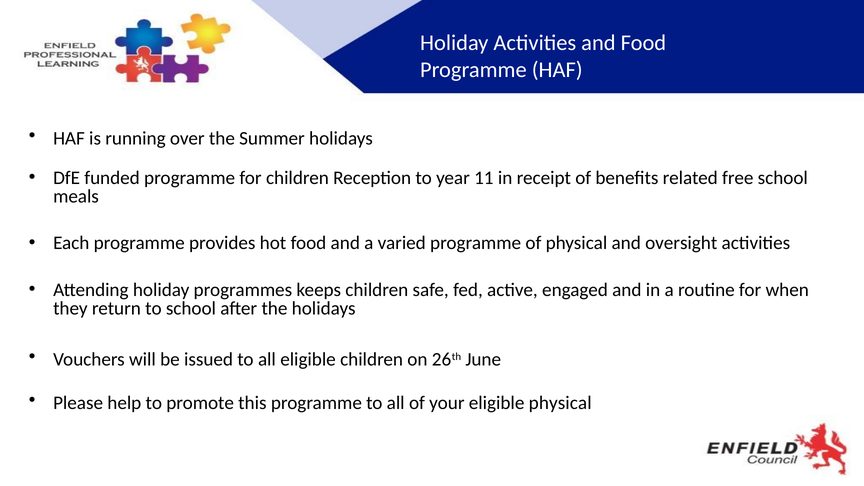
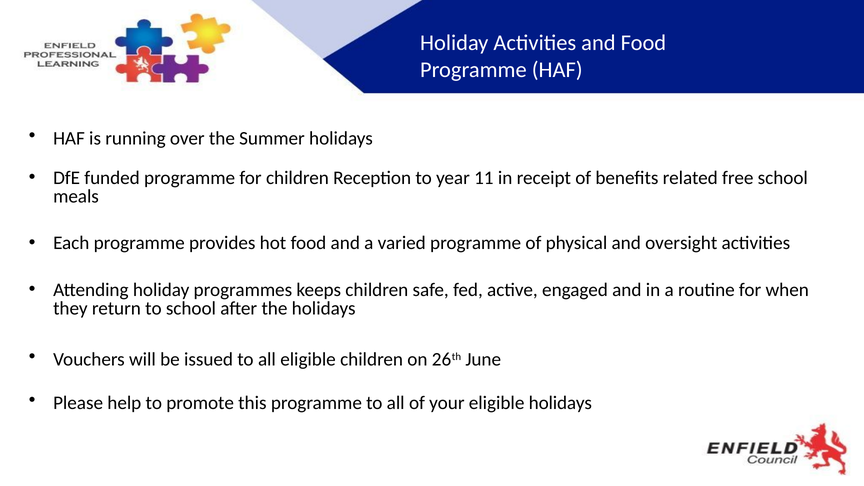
eligible physical: physical -> holidays (560, 403)
